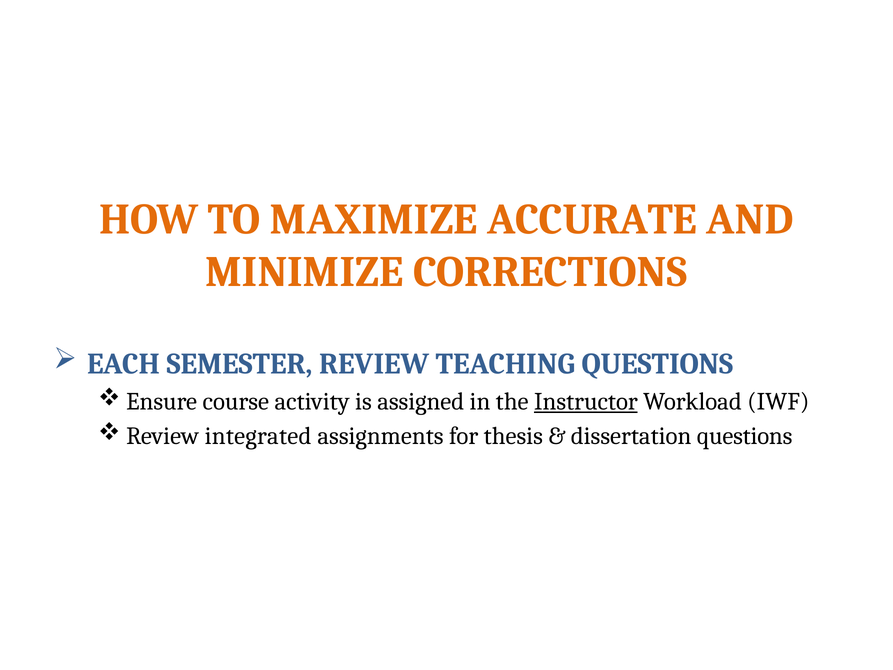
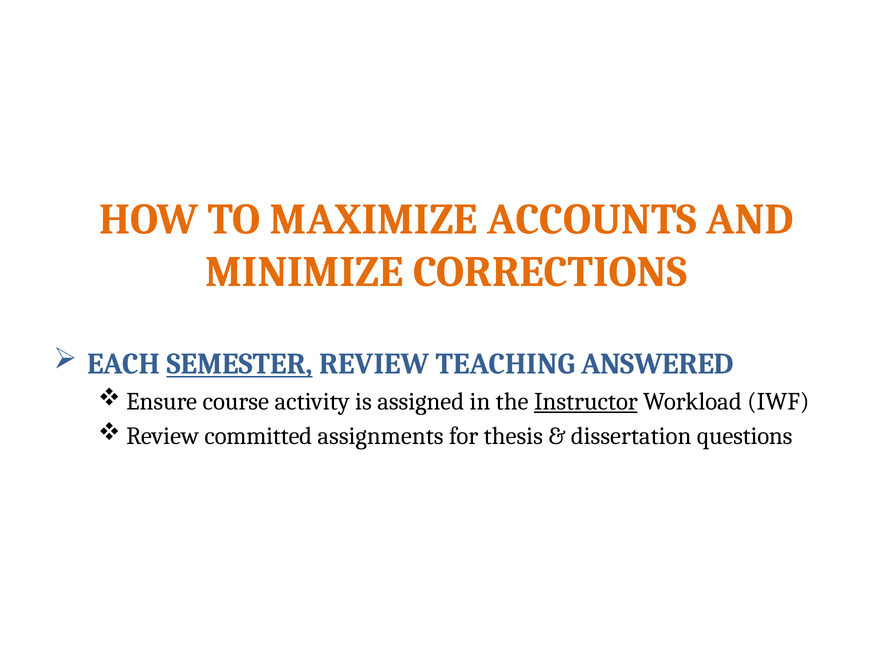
ACCURATE: ACCURATE -> ACCOUNTS (592, 220)
SEMESTER underline: none -> present (240, 364)
TEACHING QUESTIONS: QUESTIONS -> ANSWERED (657, 364)
integrated: integrated -> committed (258, 436)
